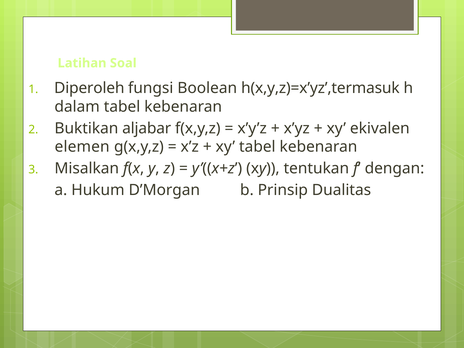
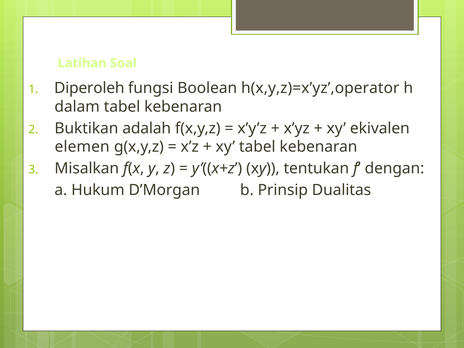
h(x,y,z)=x’yz’,termasuk: h(x,y,z)=x’yz’,termasuk -> h(x,y,z)=x’yz’,operator (320, 88)
aljabar: aljabar -> adalah (147, 128)
